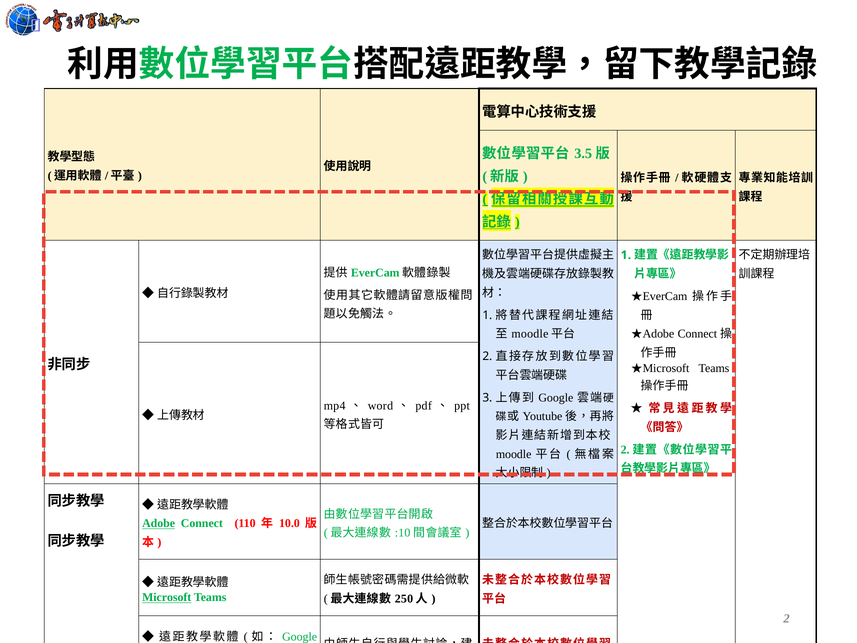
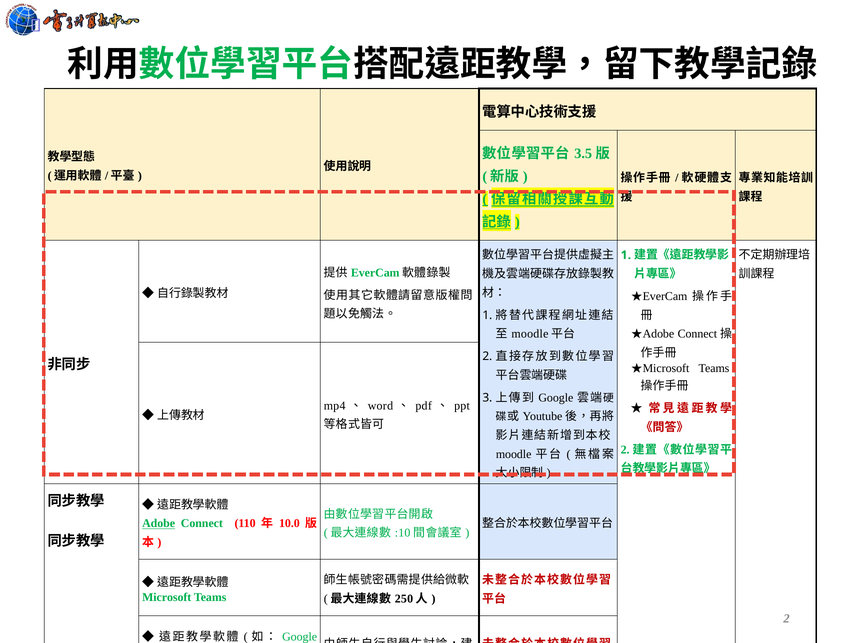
Microsoft underline: present -> none (167, 597)
